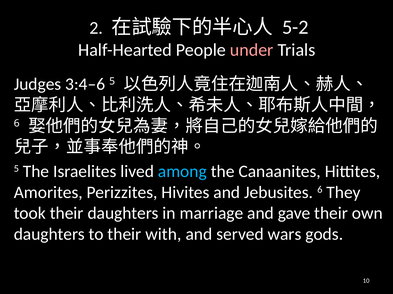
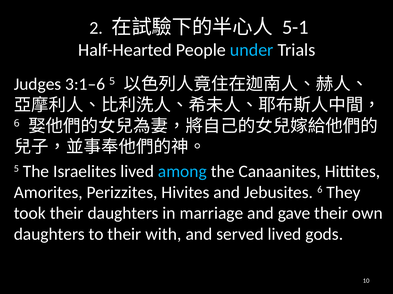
5-2: 5-2 -> 5-1 (295, 27)
under colour: pink -> light blue (252, 50)
3:4–6: 3:4–6 -> 3:1–6 (85, 84)
served wars: wars -> lived (285, 235)
